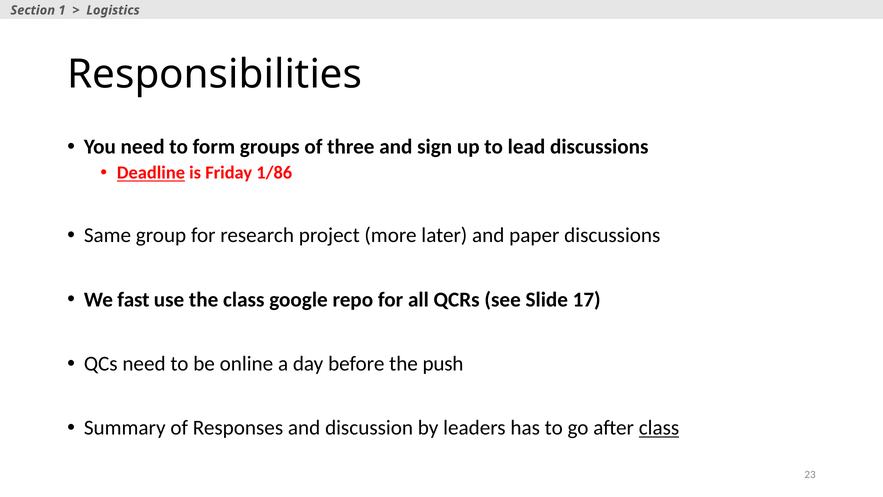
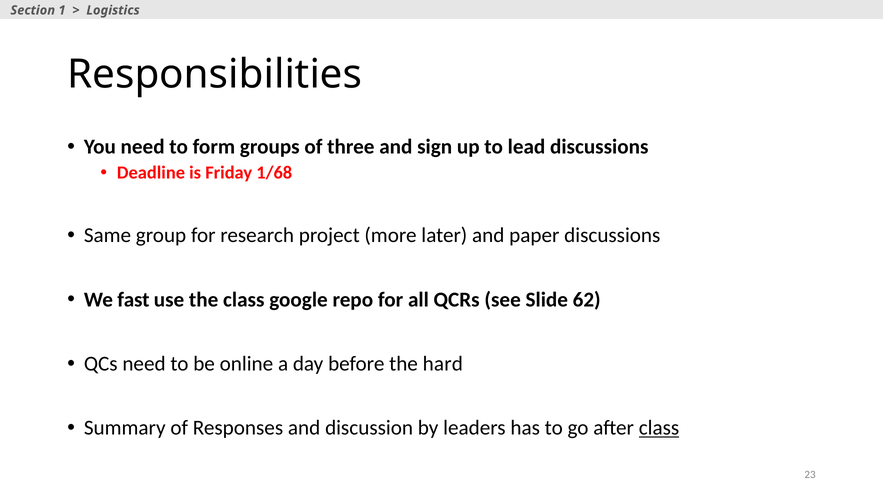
Deadline underline: present -> none (151, 173)
1/86: 1/86 -> 1/68 (274, 173)
17: 17 -> 62 (587, 299)
push: push -> hard (443, 363)
